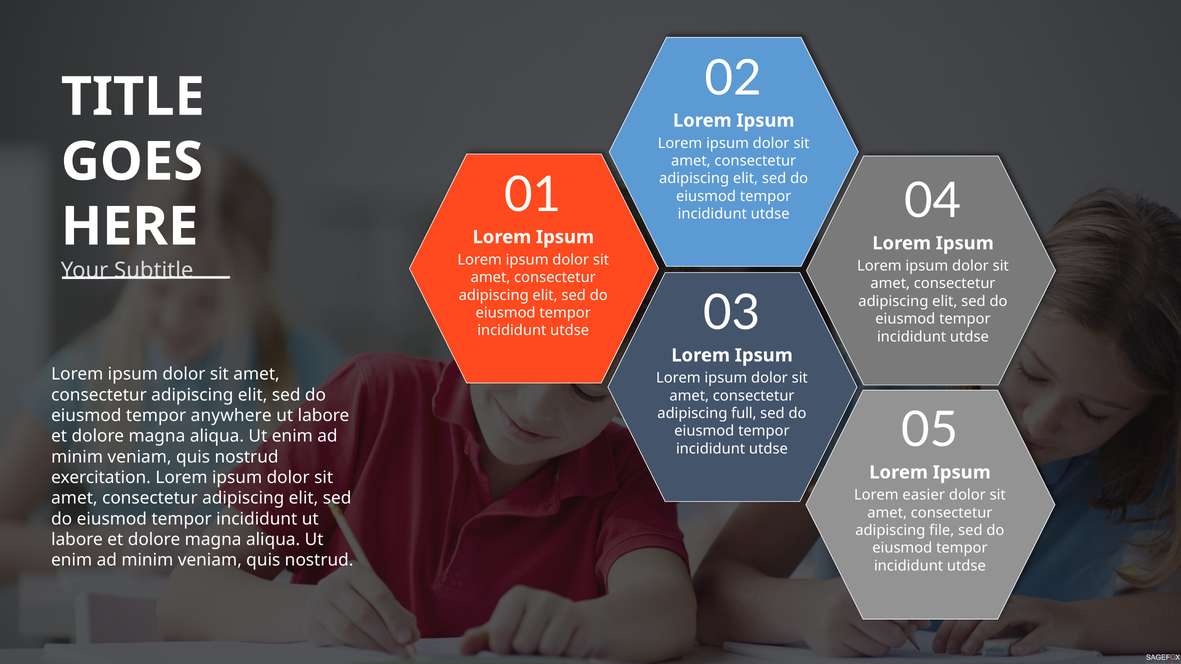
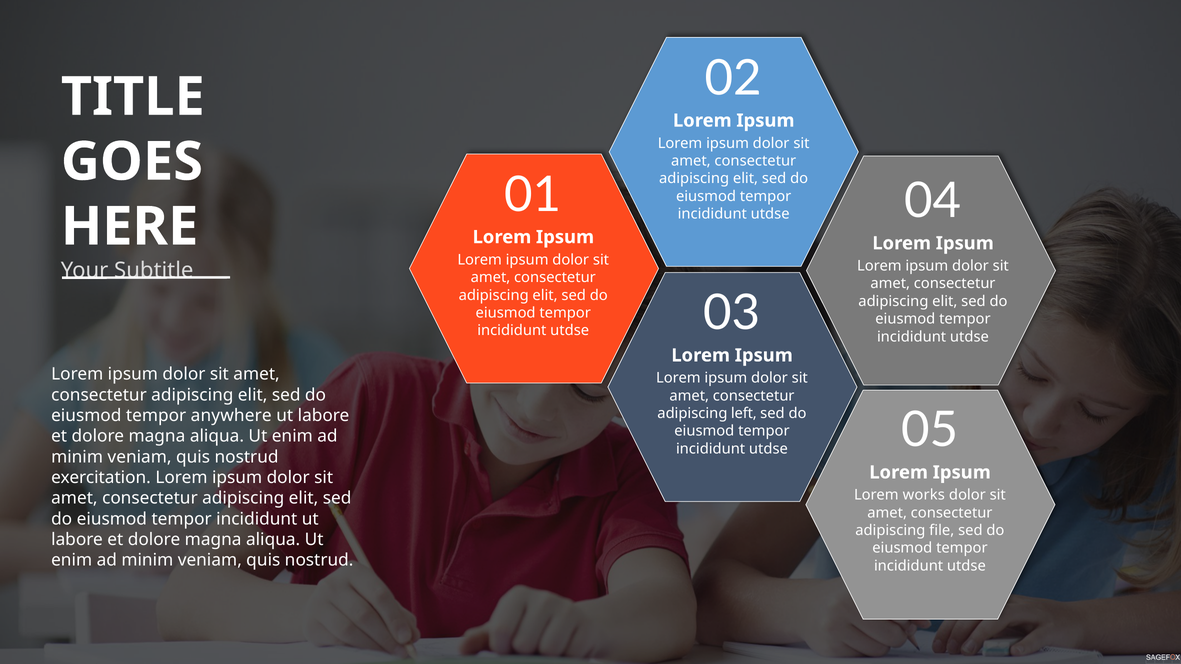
full: full -> left (744, 414)
easier: easier -> works (924, 495)
